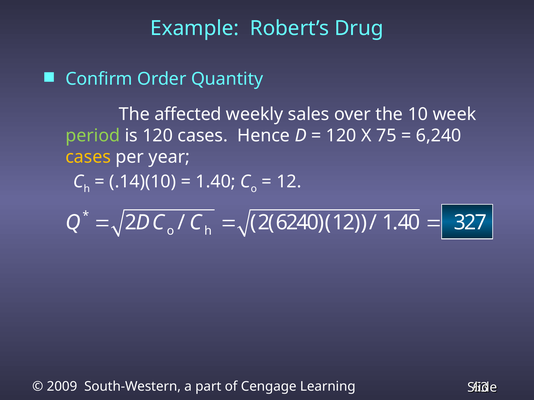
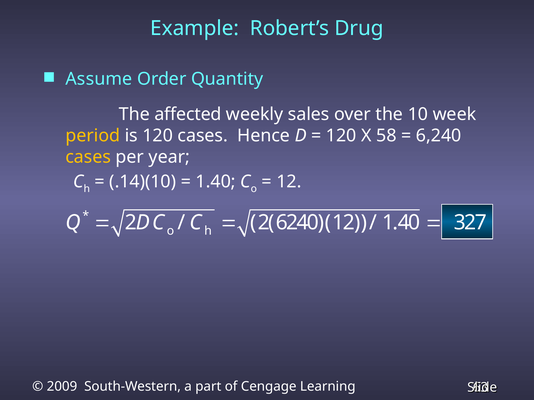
Confirm: Confirm -> Assume (99, 79)
period colour: light green -> yellow (93, 136)
75: 75 -> 58 (386, 136)
